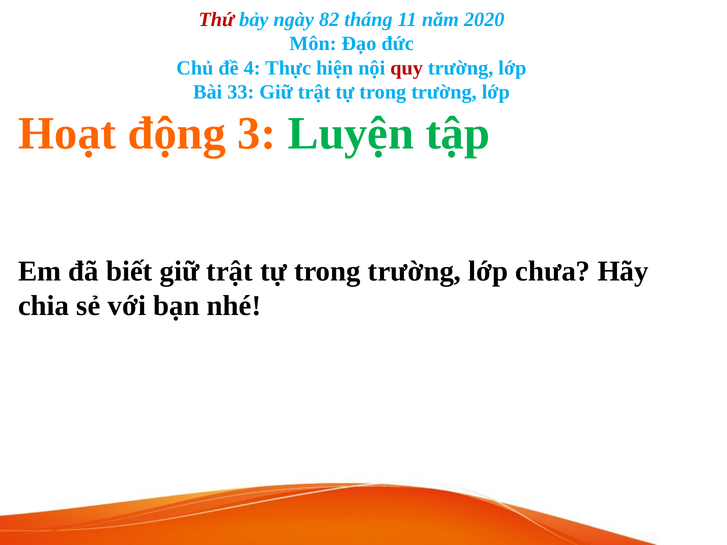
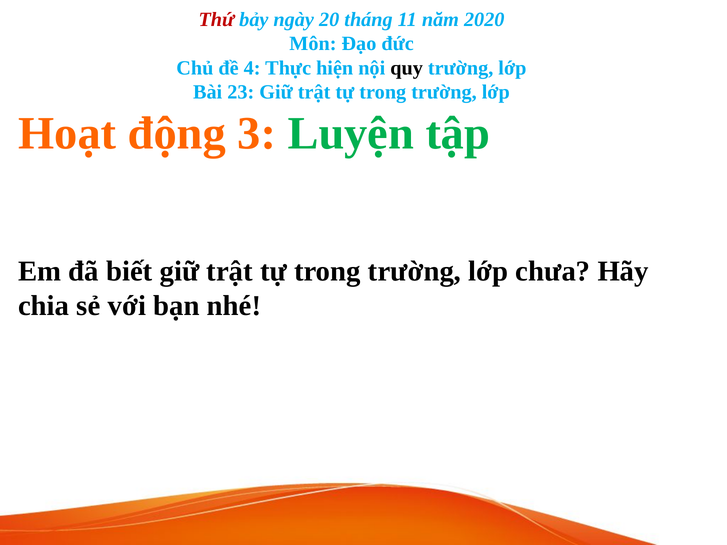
82: 82 -> 20 (329, 20)
quy colour: red -> black (407, 68)
33: 33 -> 23 (241, 92)
